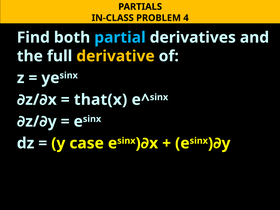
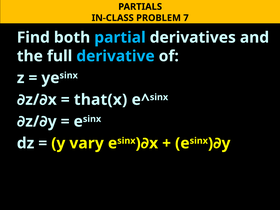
4: 4 -> 7 (186, 18)
derivative colour: yellow -> light blue (116, 56)
case: case -> vary (87, 143)
